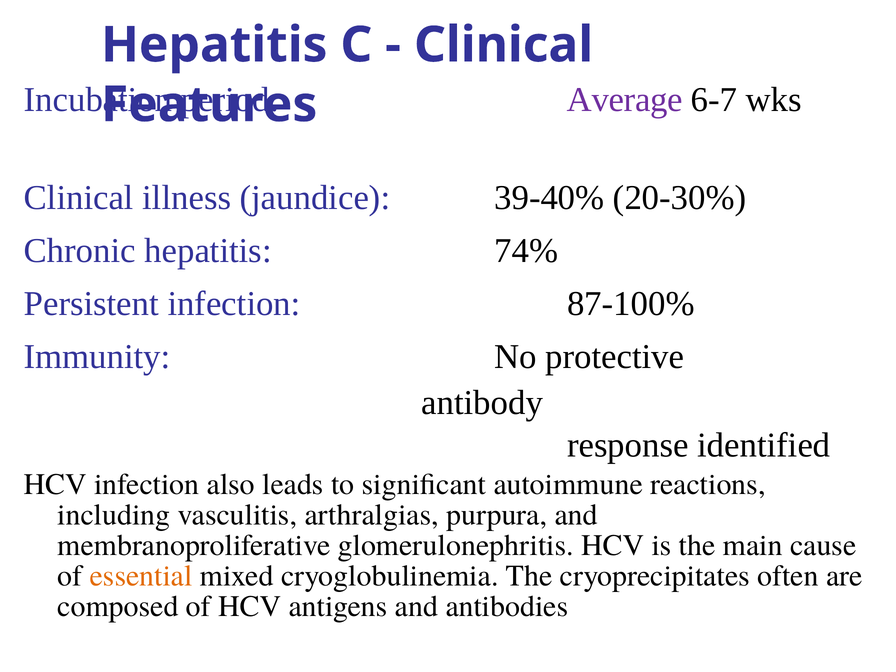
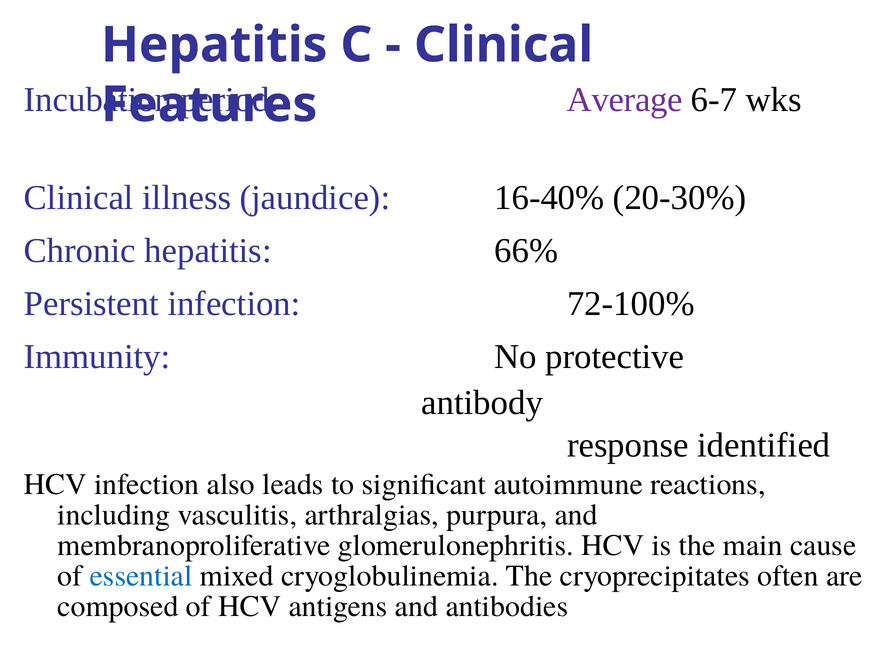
39-40%: 39-40% -> 16-40% (549, 198)
74%: 74% -> 66% (526, 251)
87-100%: 87-100% -> 72-100% (631, 304)
essential colour: orange -> blue (141, 576)
